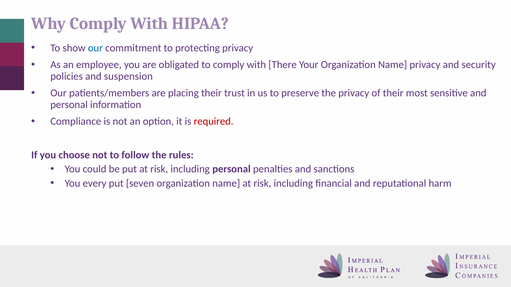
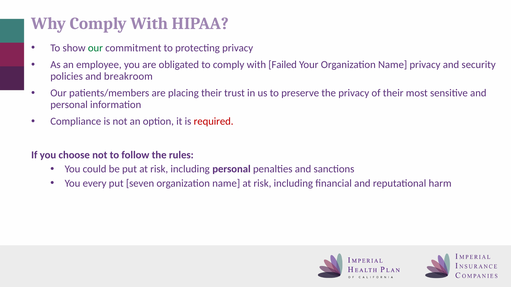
our colour: blue -> green (95, 48)
There: There -> Failed (283, 65)
suspension: suspension -> breakroom (128, 76)
